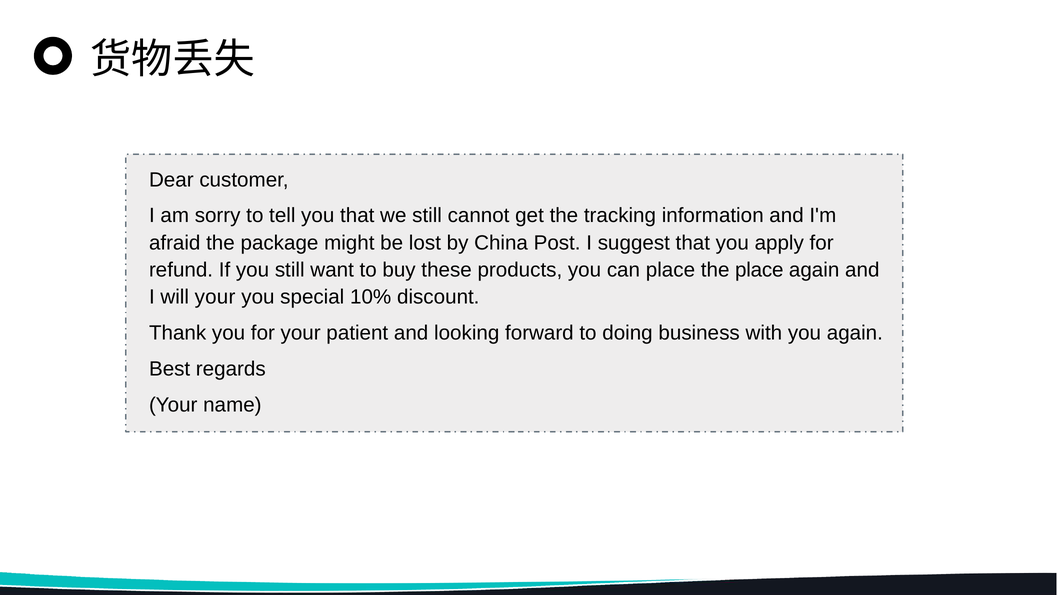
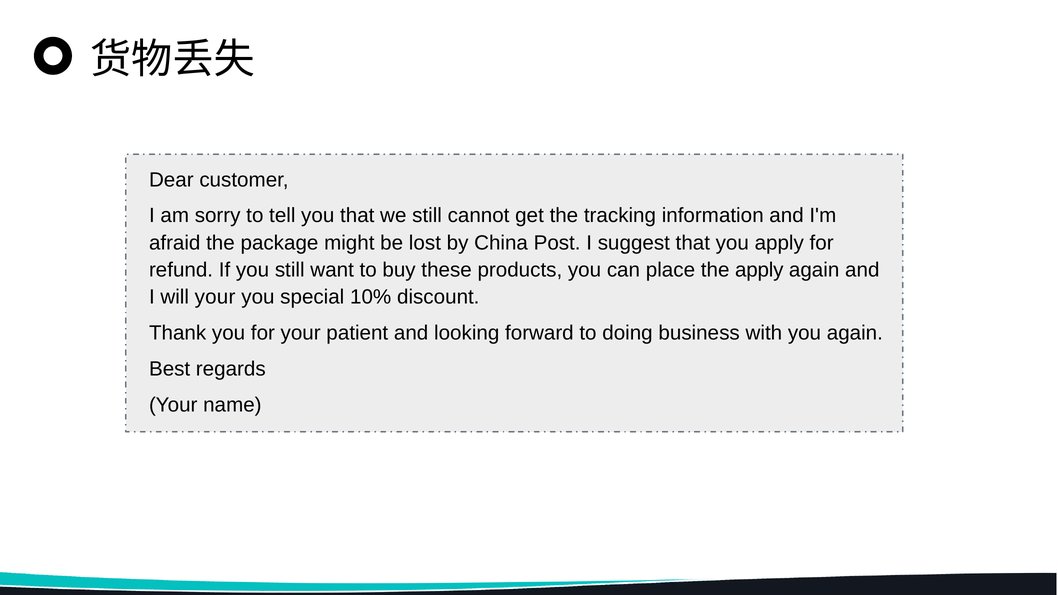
the place: place -> apply (759, 270)
